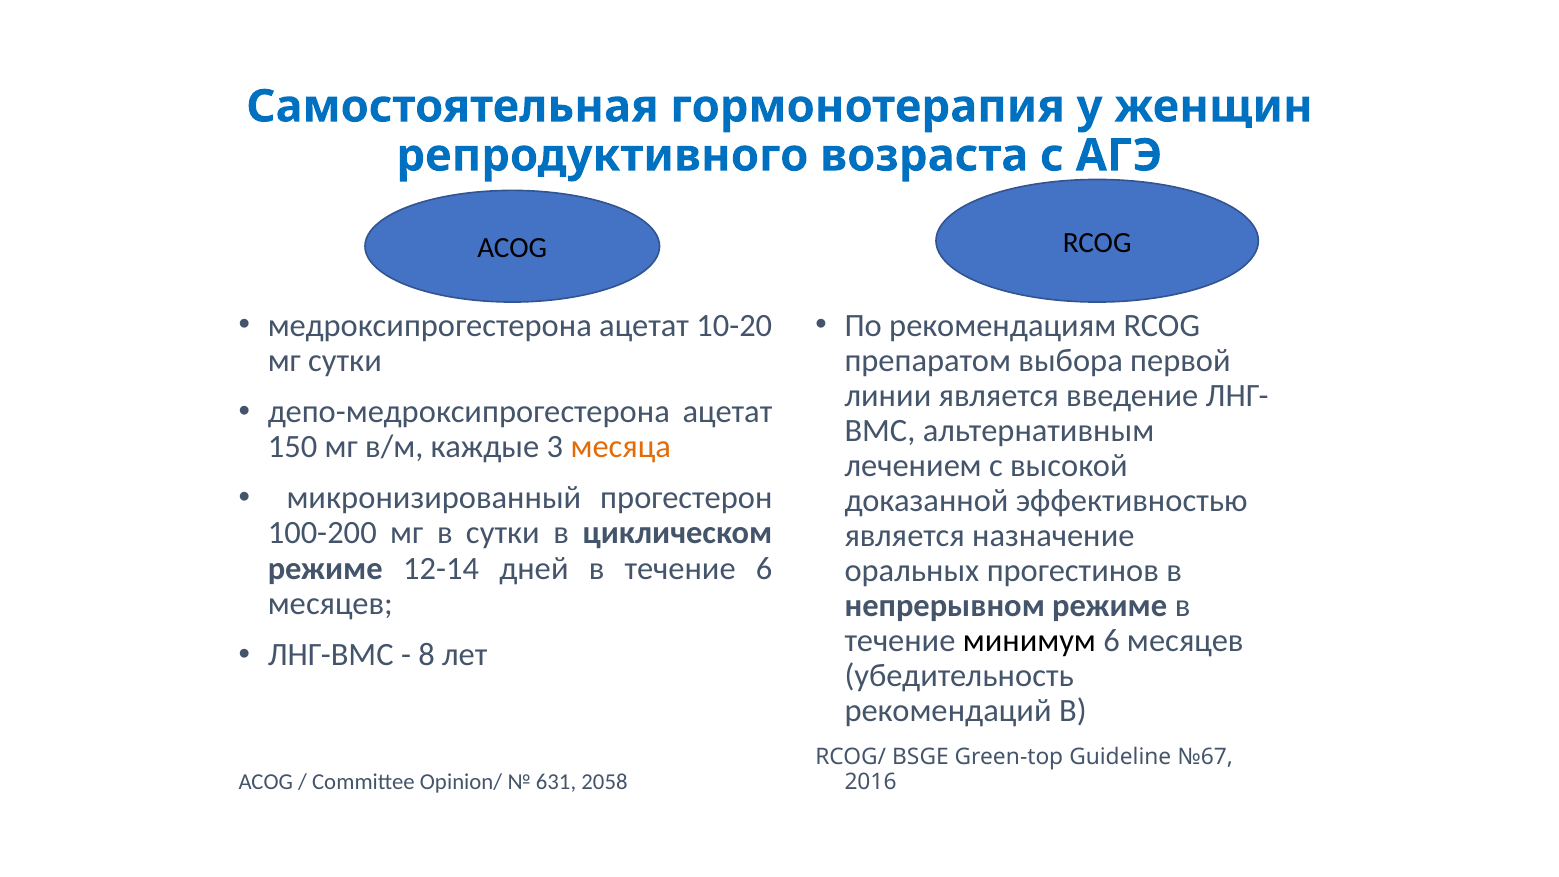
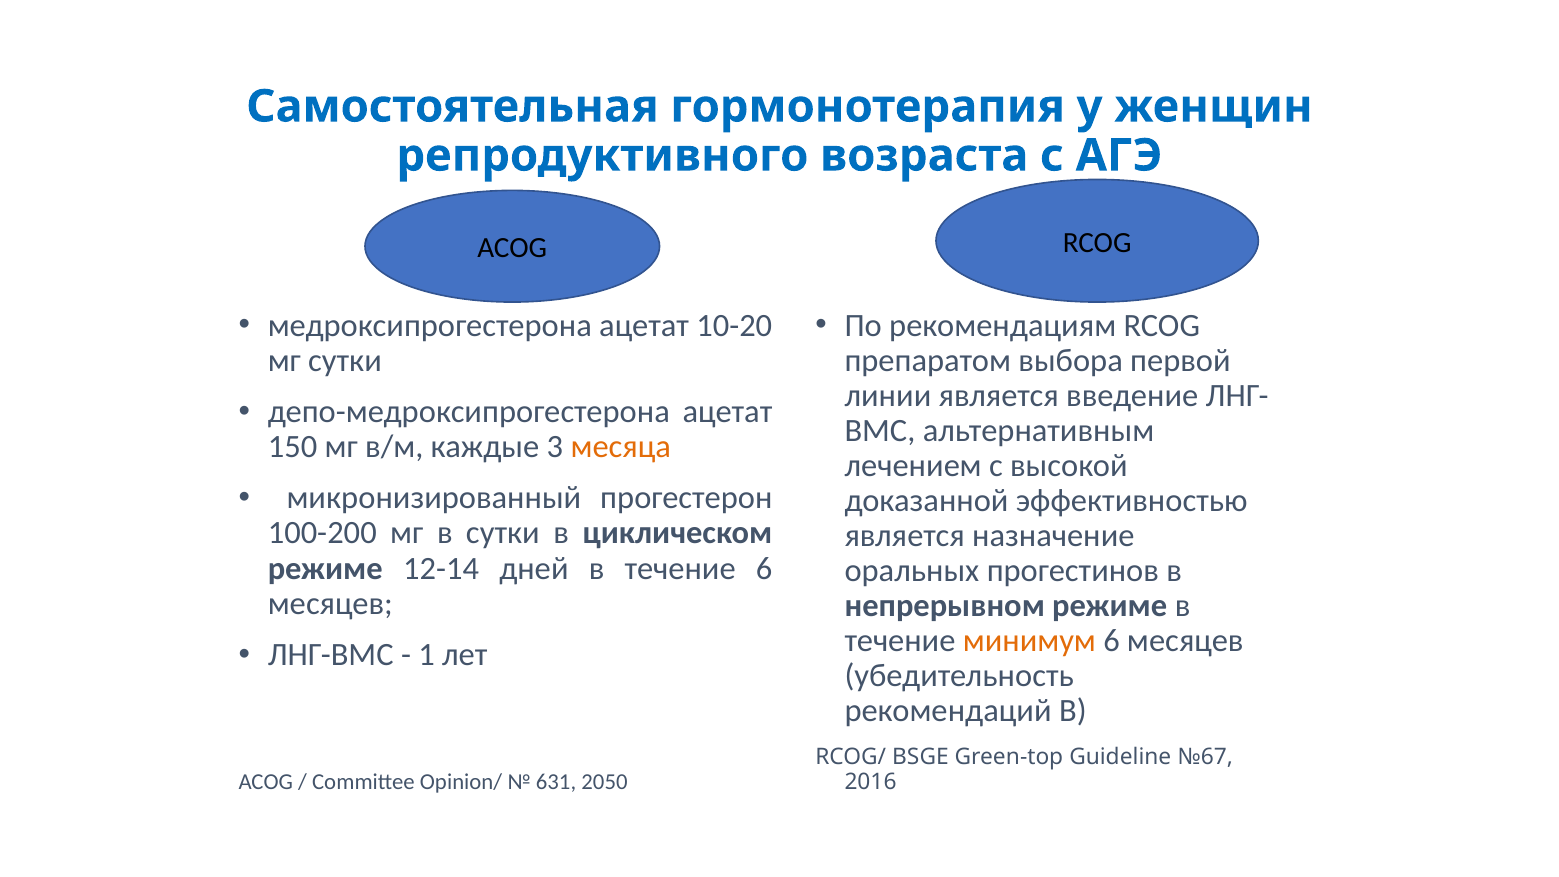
минимум colour: black -> orange (1029, 641)
8: 8 -> 1 (427, 655)
2058: 2058 -> 2050 (605, 782)
